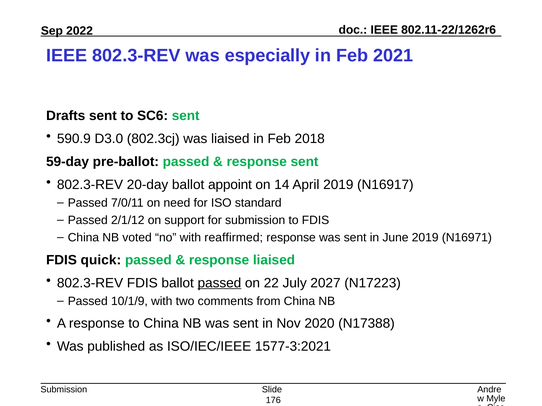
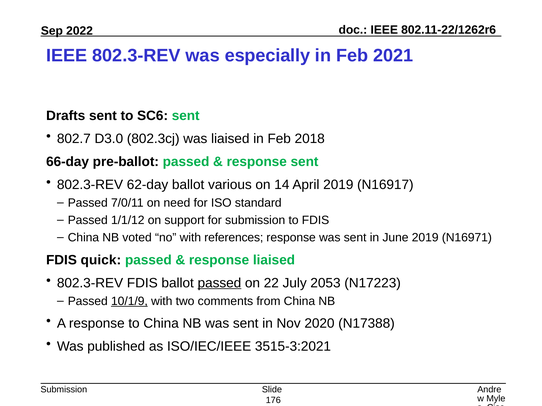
590.9: 590.9 -> 802.7 (74, 139)
59-day: 59-day -> 66-day (68, 162)
20-day: 20-day -> 62-day (148, 185)
appoint: appoint -> various (230, 185)
2/1/12: 2/1/12 -> 1/1/12 (128, 221)
reaffirmed: reaffirmed -> references (234, 238)
2027: 2027 -> 2053 (325, 283)
10/1/9 underline: none -> present (129, 302)
1577-3:2021: 1577-3:2021 -> 3515-3:2021 (293, 347)
